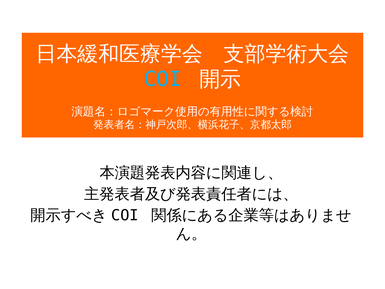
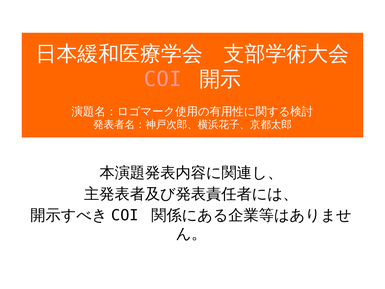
COI colour: light blue -> pink (163, 79)
